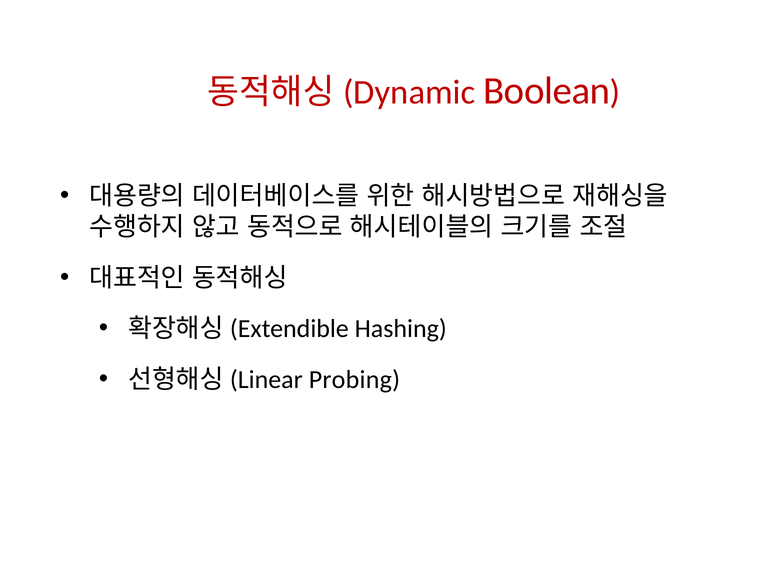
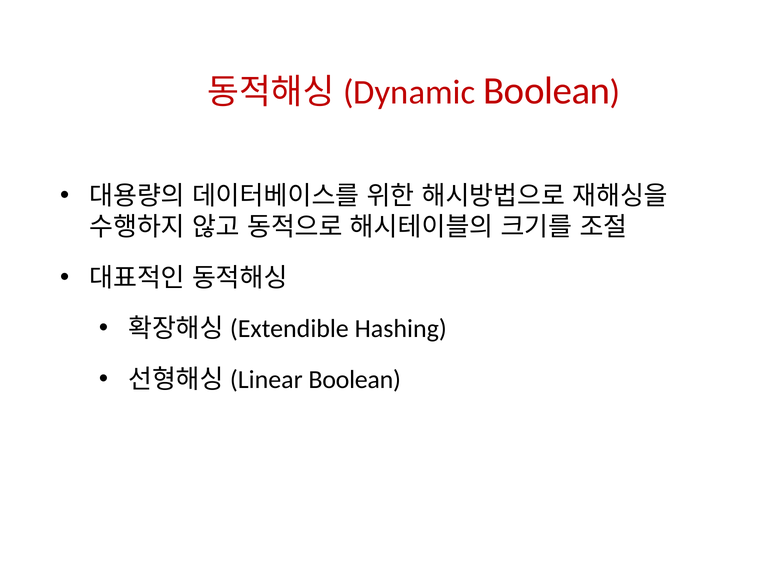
Probing: Probing -> Boolean (355, 379)
